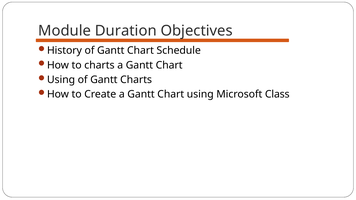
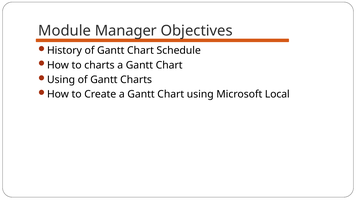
Duration: Duration -> Manager (126, 31)
Class: Class -> Local (277, 94)
